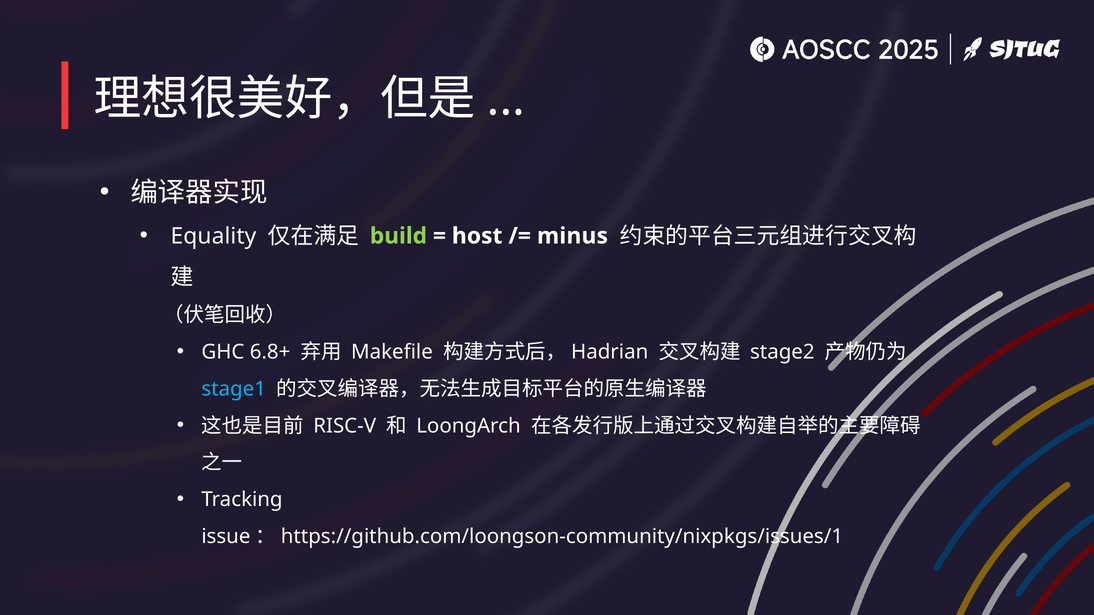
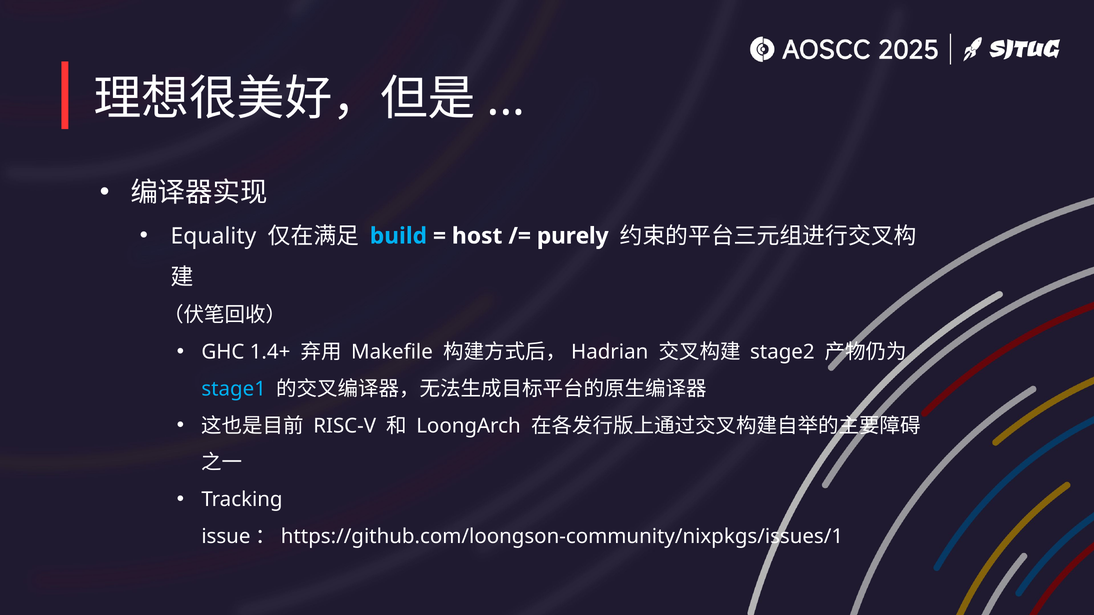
build colour: light green -> light blue (398, 236)
minus: minus -> purely (573, 236)
6.8+: 6.8+ -> 1.4+ (270, 352)
